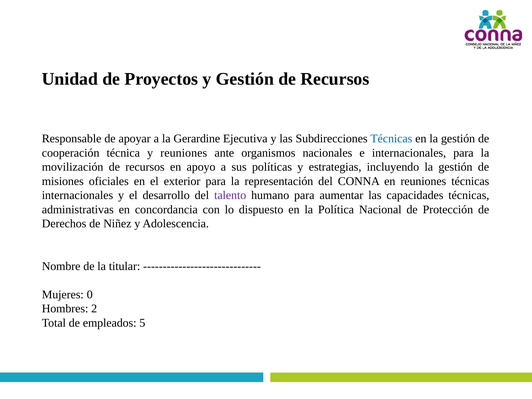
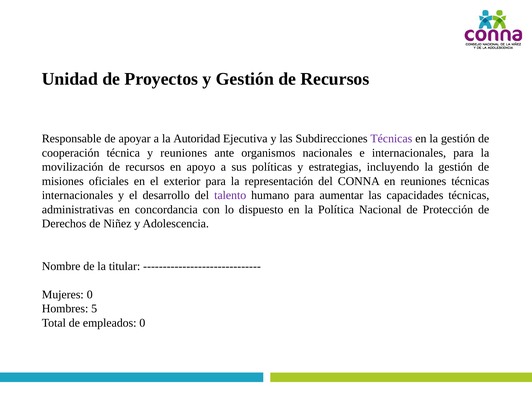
Gerardine: Gerardine -> Autoridad (197, 139)
Técnicas colour: blue -> purple (391, 139)
2: 2 -> 5 (94, 309)
empleados 5: 5 -> 0 (142, 323)
